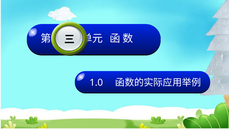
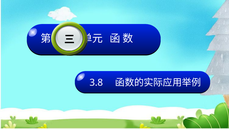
1.0: 1.0 -> 3.8 (96, 83)
